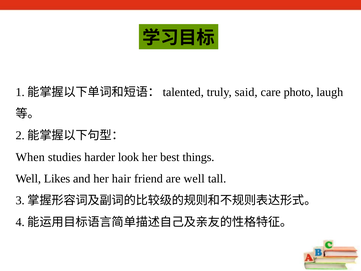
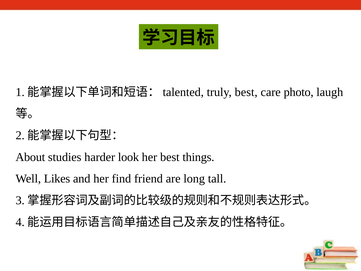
truly said: said -> best (246, 92)
When: When -> About (30, 157)
hair: hair -> find (121, 179)
are well: well -> long (194, 179)
